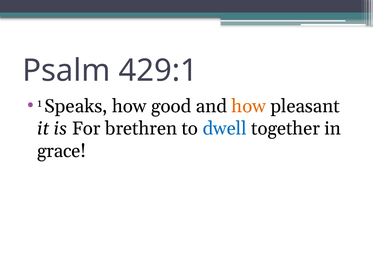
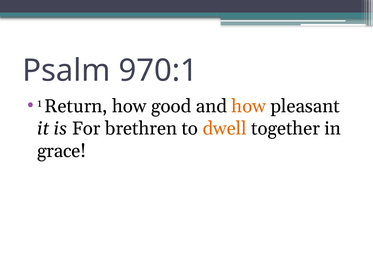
429:1: 429:1 -> 970:1 (158, 71)
Speaks: Speaks -> Return (76, 106)
dwell colour: blue -> orange (225, 128)
